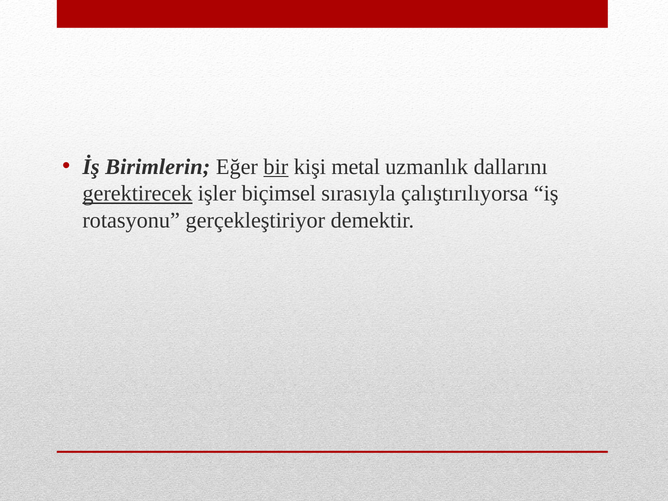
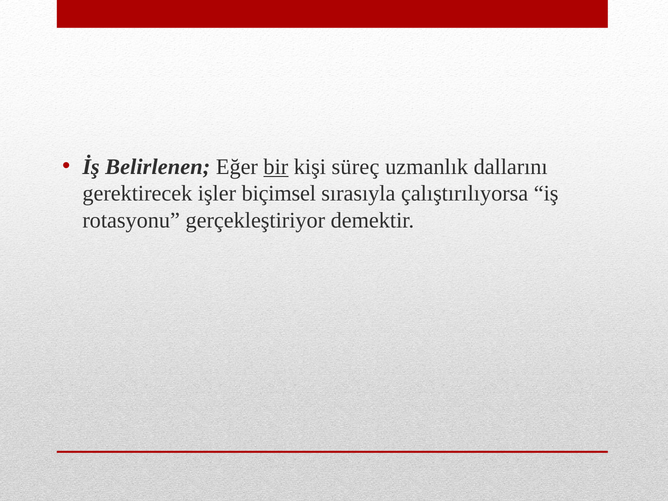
Birimlerin: Birimlerin -> Belirlenen (158, 167)
metal: metal -> süreç (355, 167)
gerektirecek underline: present -> none (137, 194)
